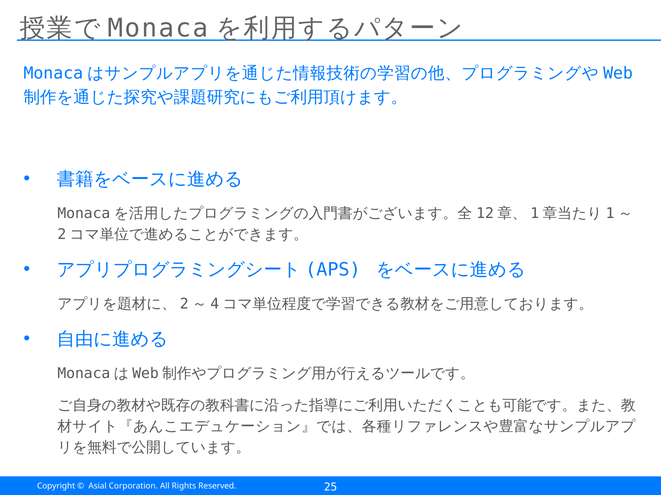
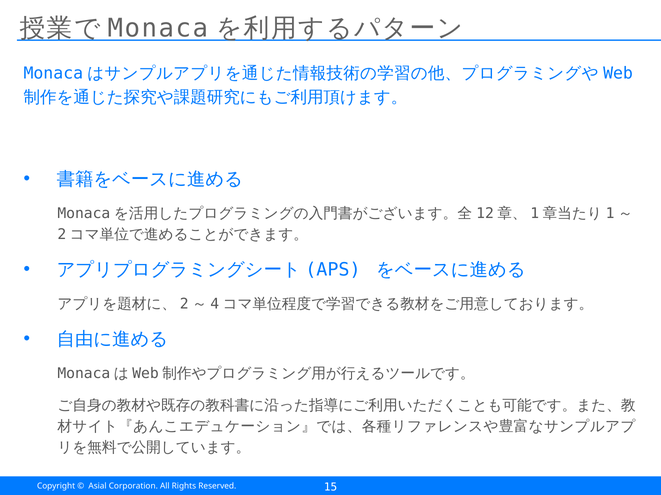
25: 25 -> 15 (331, 488)
